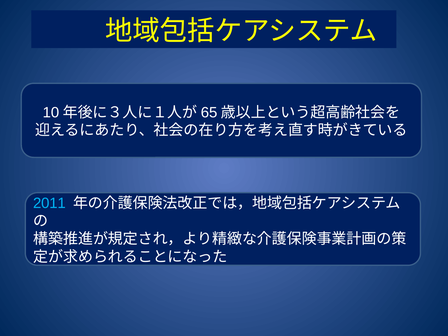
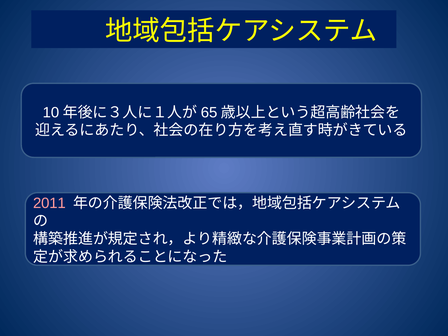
2011 colour: light blue -> pink (49, 203)
